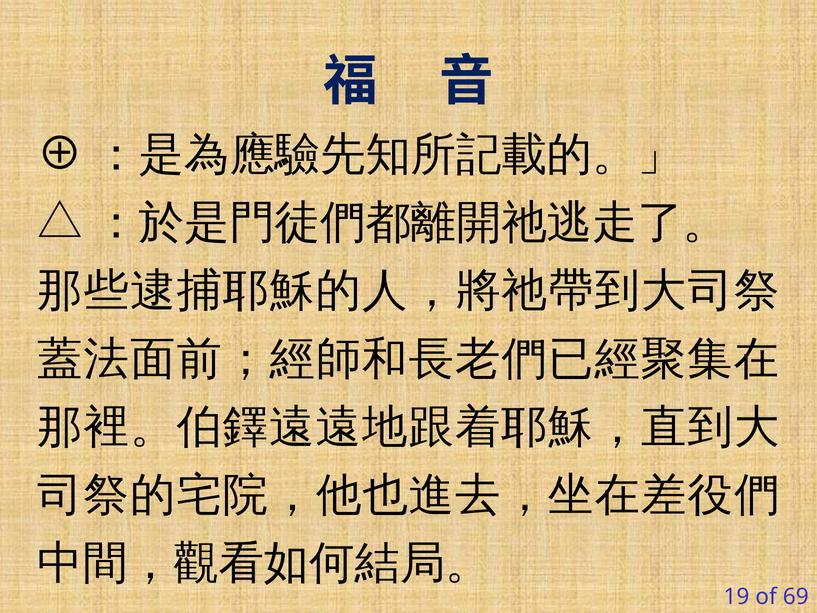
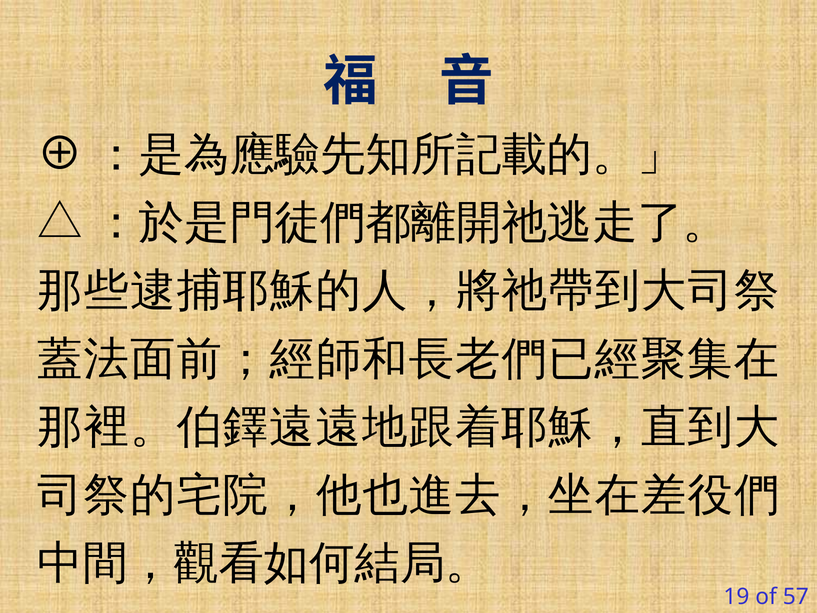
69: 69 -> 57 (796, 596)
